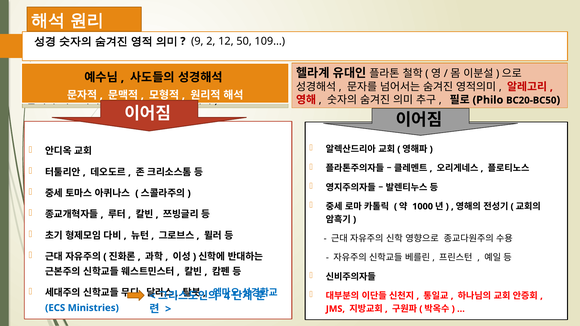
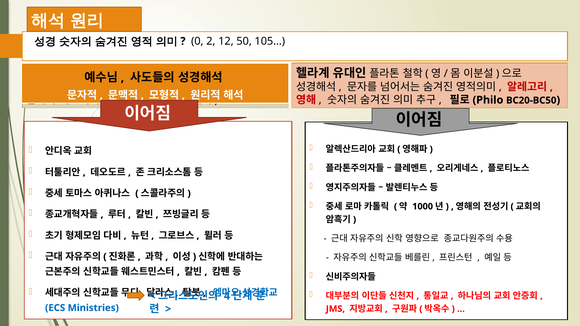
9: 9 -> 0 (197, 41)
109…: 109… -> 105… (270, 41)
